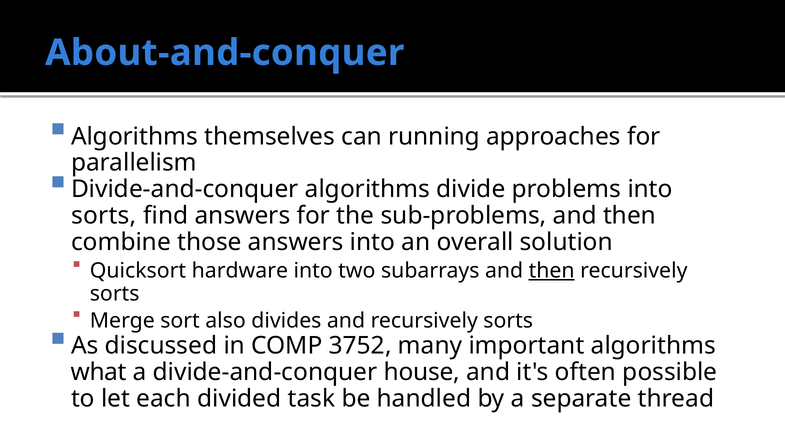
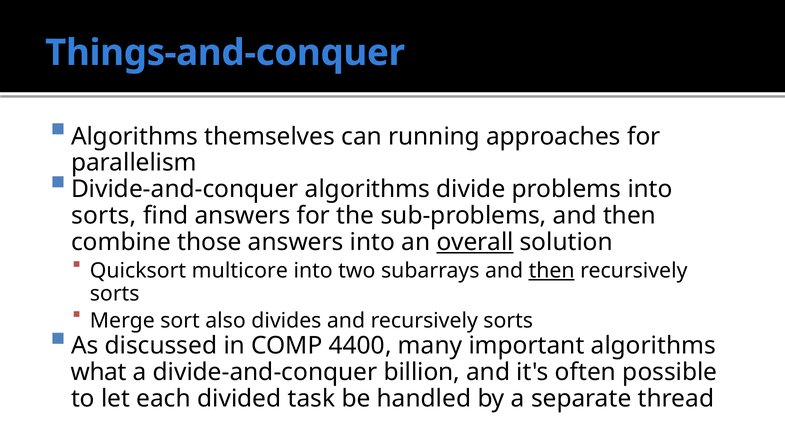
About-and-conquer: About-and-conquer -> Things-and-conquer (225, 53)
overall underline: none -> present (475, 243)
hardware: hardware -> multicore (240, 271)
3752: 3752 -> 4400 (360, 346)
house: house -> billion (422, 373)
